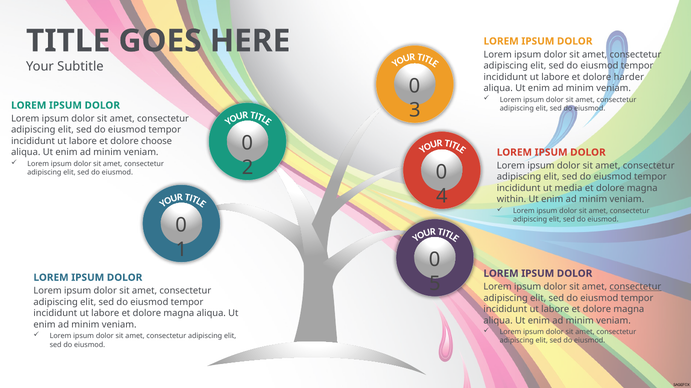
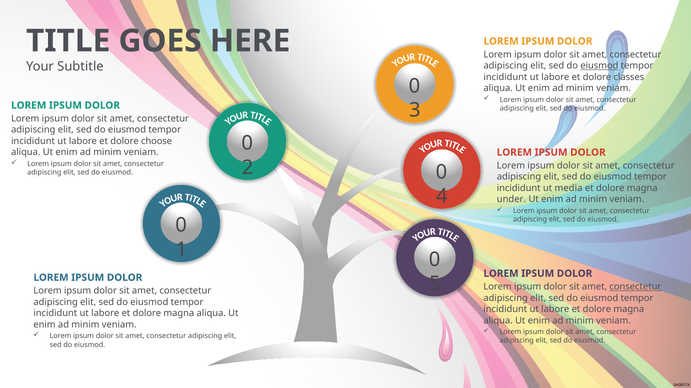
eiusmod underline: none -> present (599, 66)
harder: harder -> classes (629, 77)
within: within -> under (511, 200)
